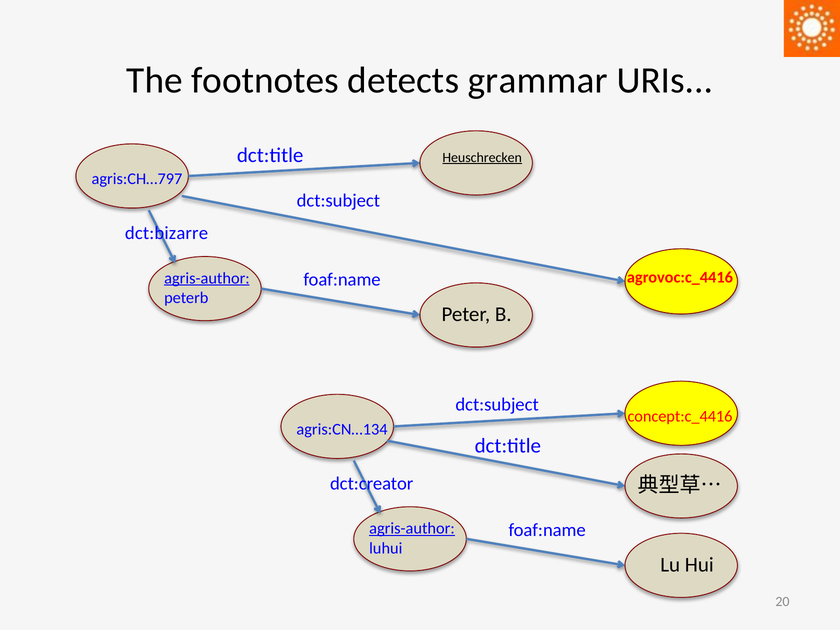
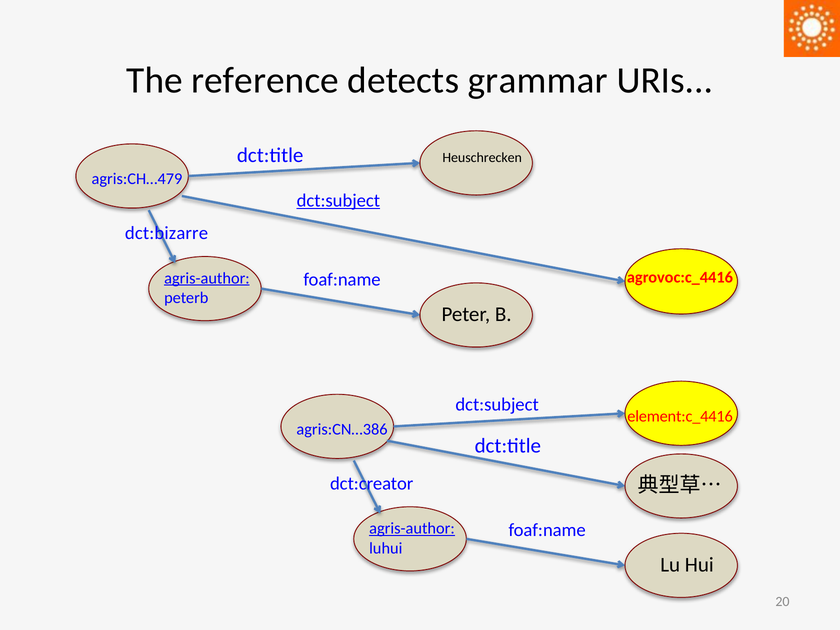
footnotes: footnotes -> reference (265, 80)
Heuschrecken underline: present -> none (482, 157)
agris:CH…797: agris:CH…797 -> agris:CH…479 (137, 179)
dct:subject underline: none -> present (338, 200)
concept:c_4416: concept:c_4416 -> element:c_4416 (680, 416)
agris:CN…134: agris:CN…134 -> agris:CN…386 (342, 429)
